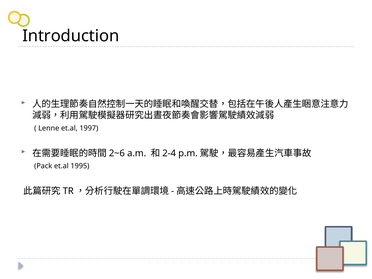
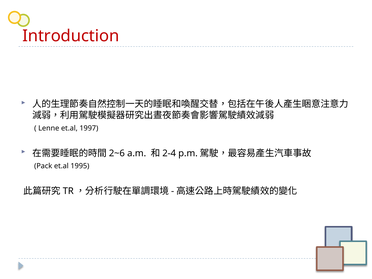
Introduction colour: black -> red (71, 36)
